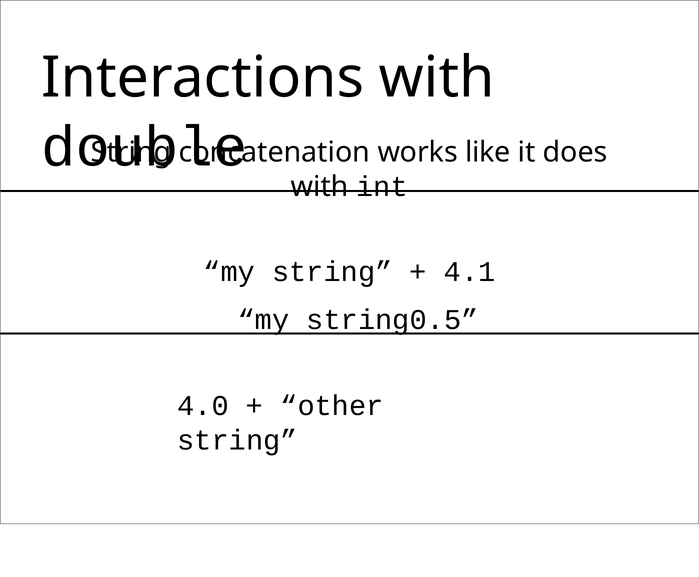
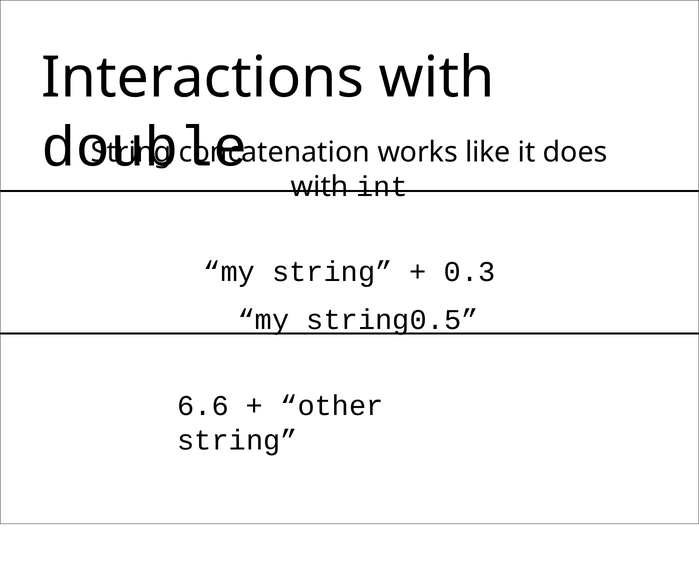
4.1: 4.1 -> 0.3 (470, 272)
4.0: 4.0 -> 6.6 (203, 406)
